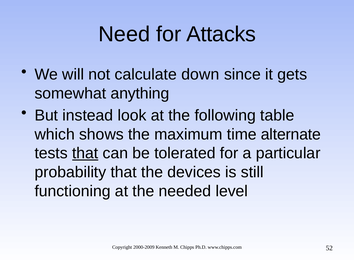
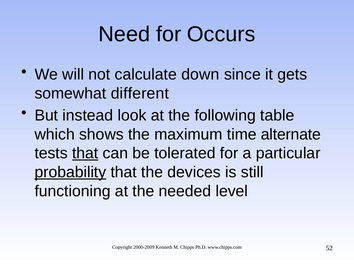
Attacks: Attacks -> Occurs (221, 34)
anything: anything -> different (140, 93)
probability underline: none -> present (70, 172)
